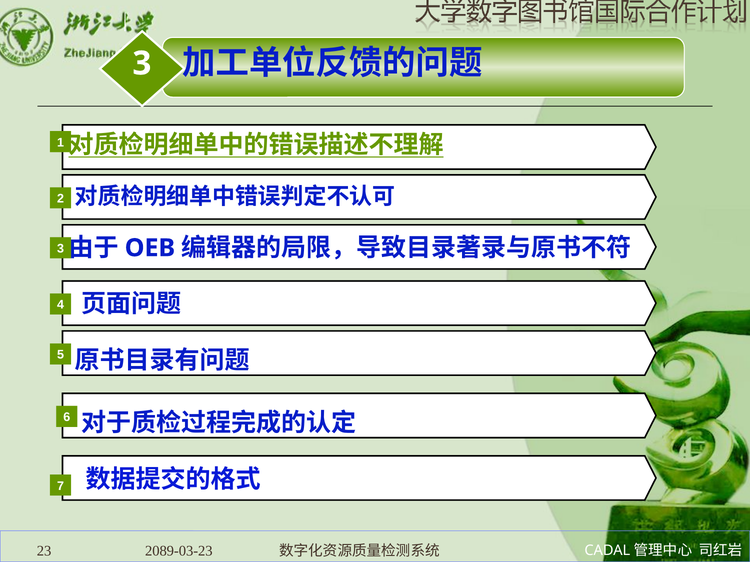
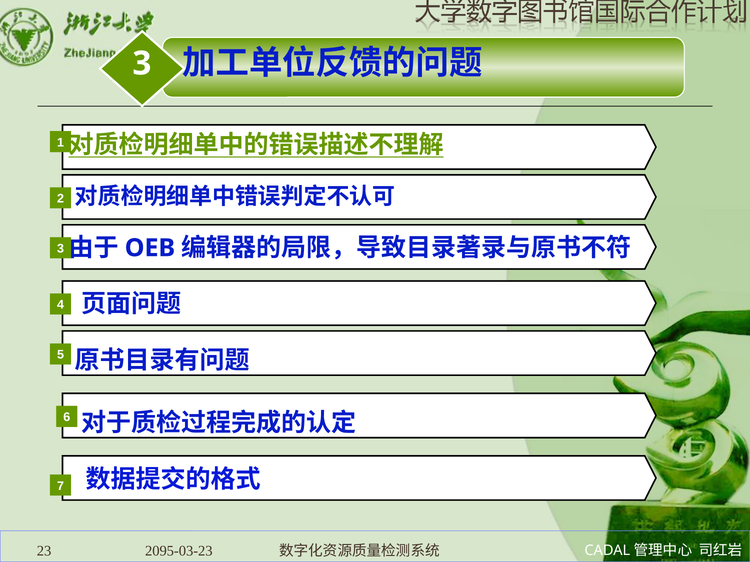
2089-03-23: 2089-03-23 -> 2095-03-23 (179, 551)
